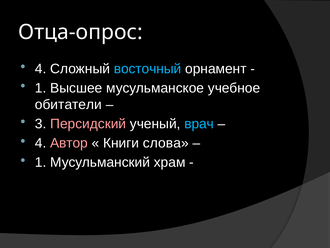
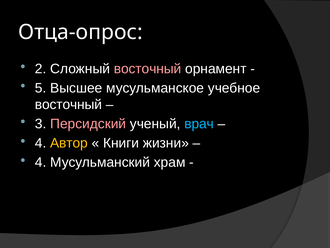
4: 4 -> 2 (41, 69)
восточный colour: light blue -> pink (148, 69)
1: 1 -> 5 (41, 88)
обитатели: обитатели -> восточный (68, 104)
Автор colour: pink -> yellow (69, 143)
слова: слова -> жизни (166, 143)
1: 1 -> 4 (41, 162)
